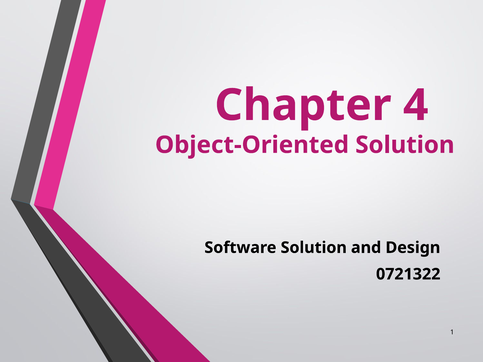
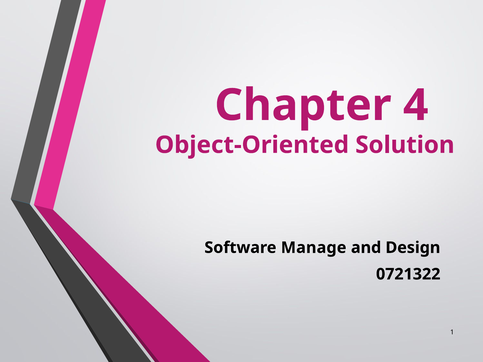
Software Solution: Solution -> Manage (314, 248)
